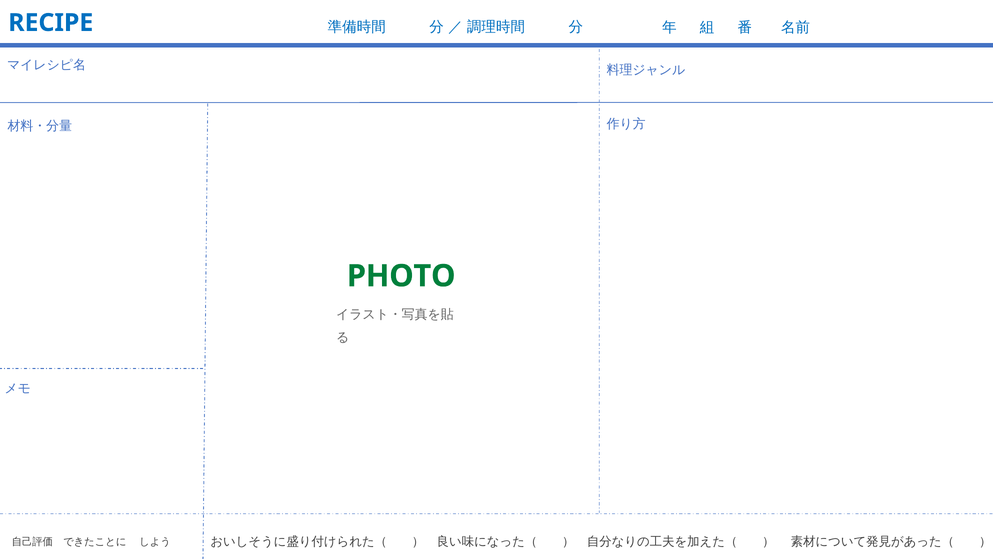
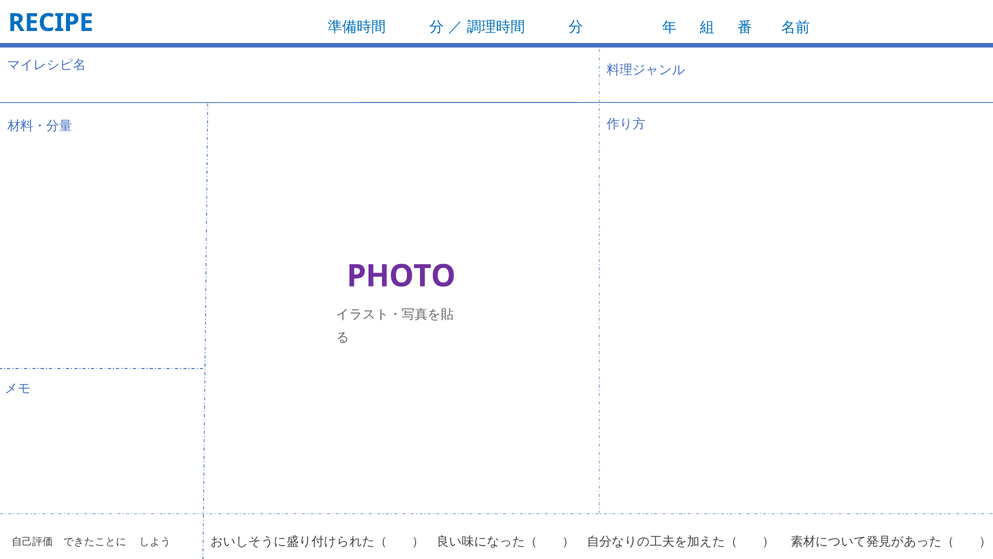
PHOTO colour: green -> purple (401, 276)
